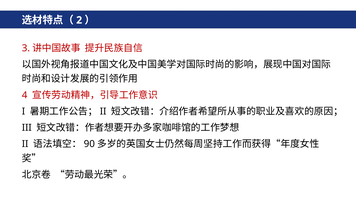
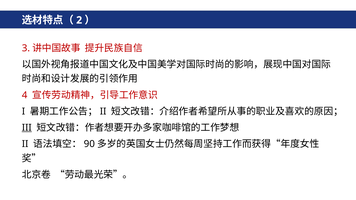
III underline: none -> present (27, 128)
